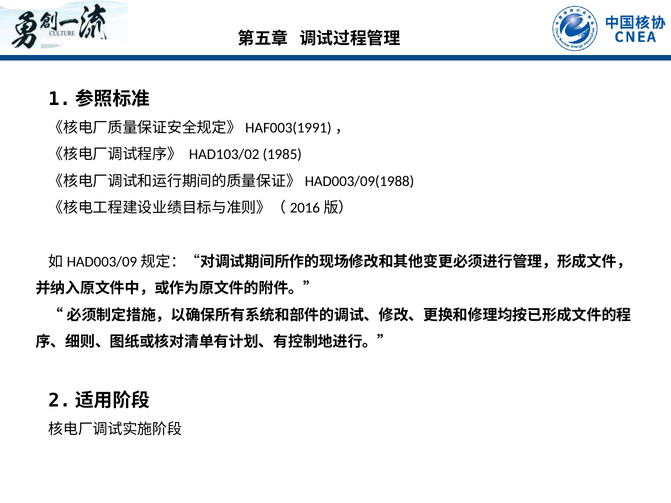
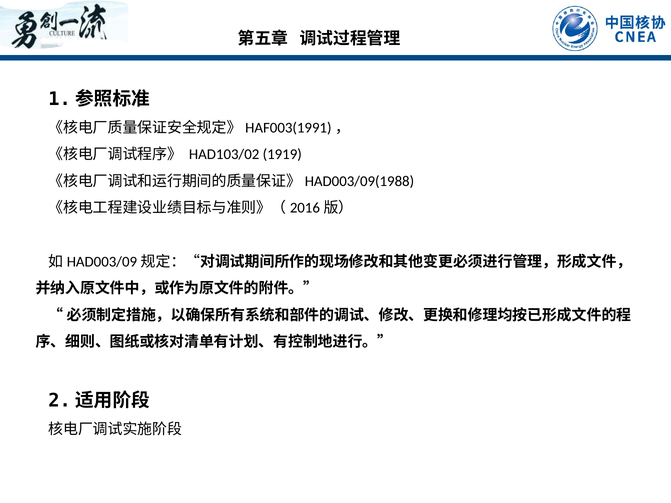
1985: 1985 -> 1919 (282, 155)
